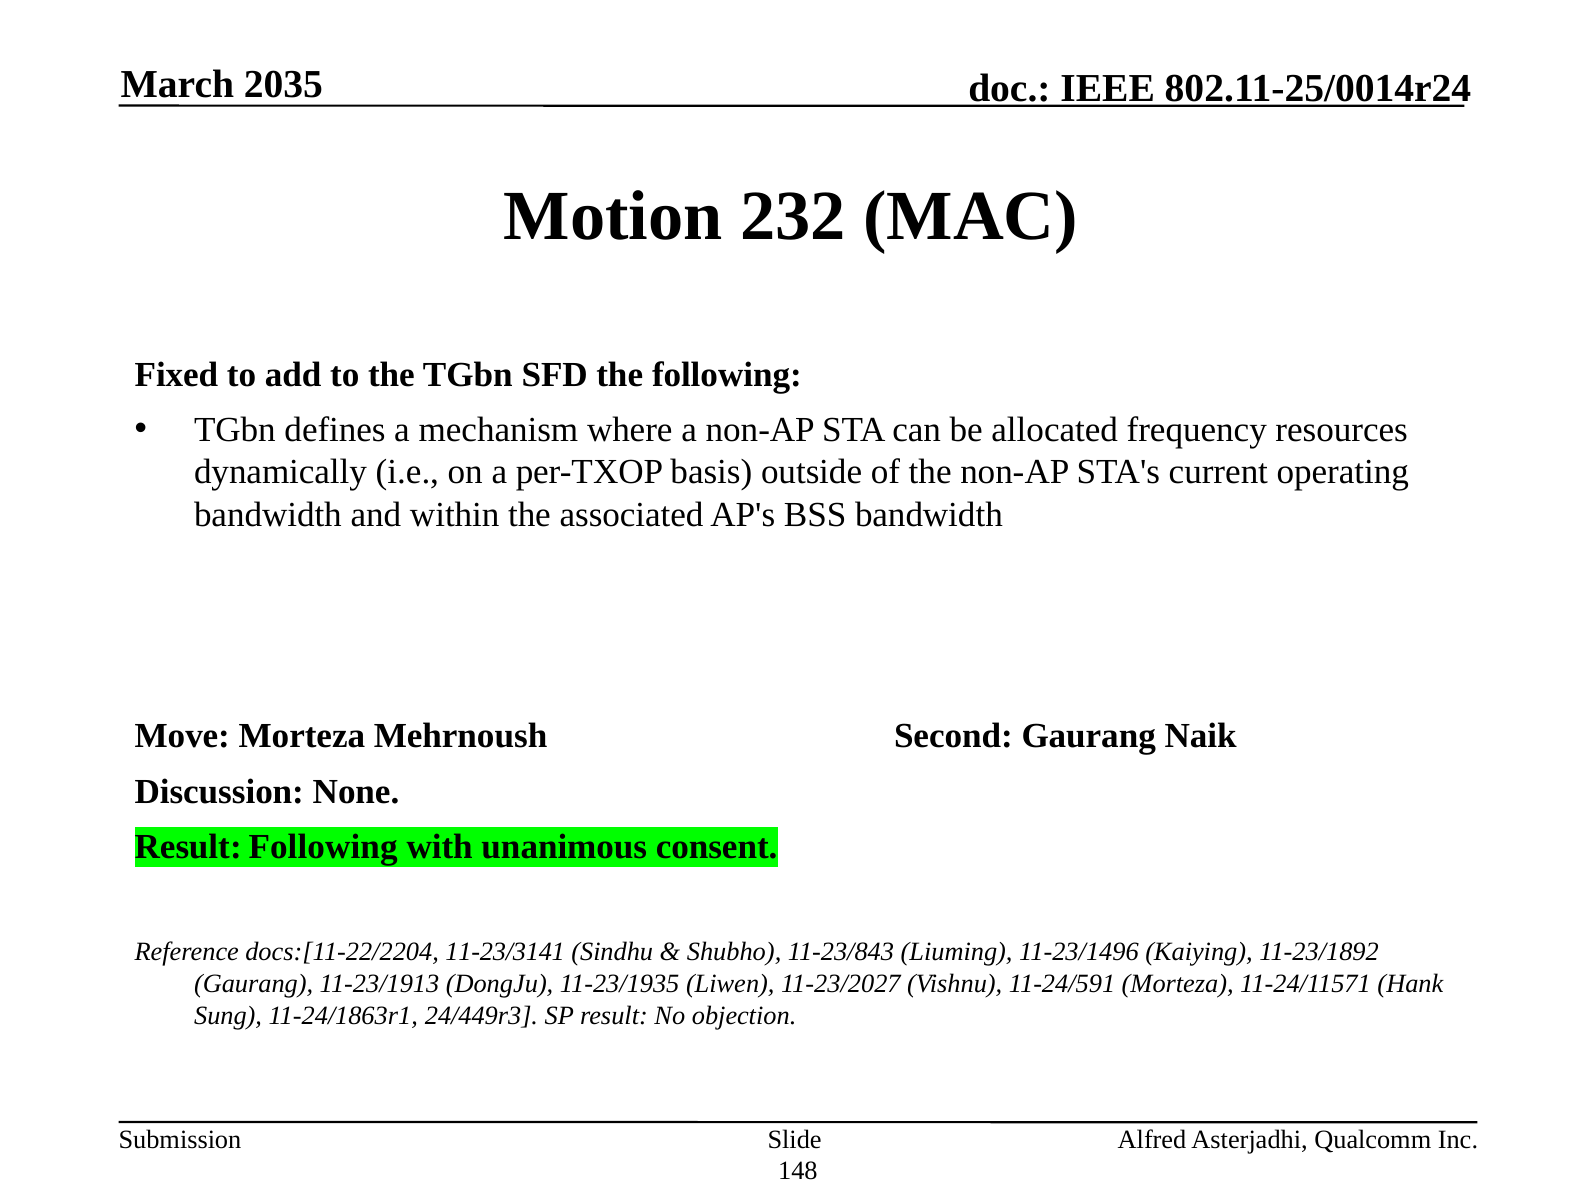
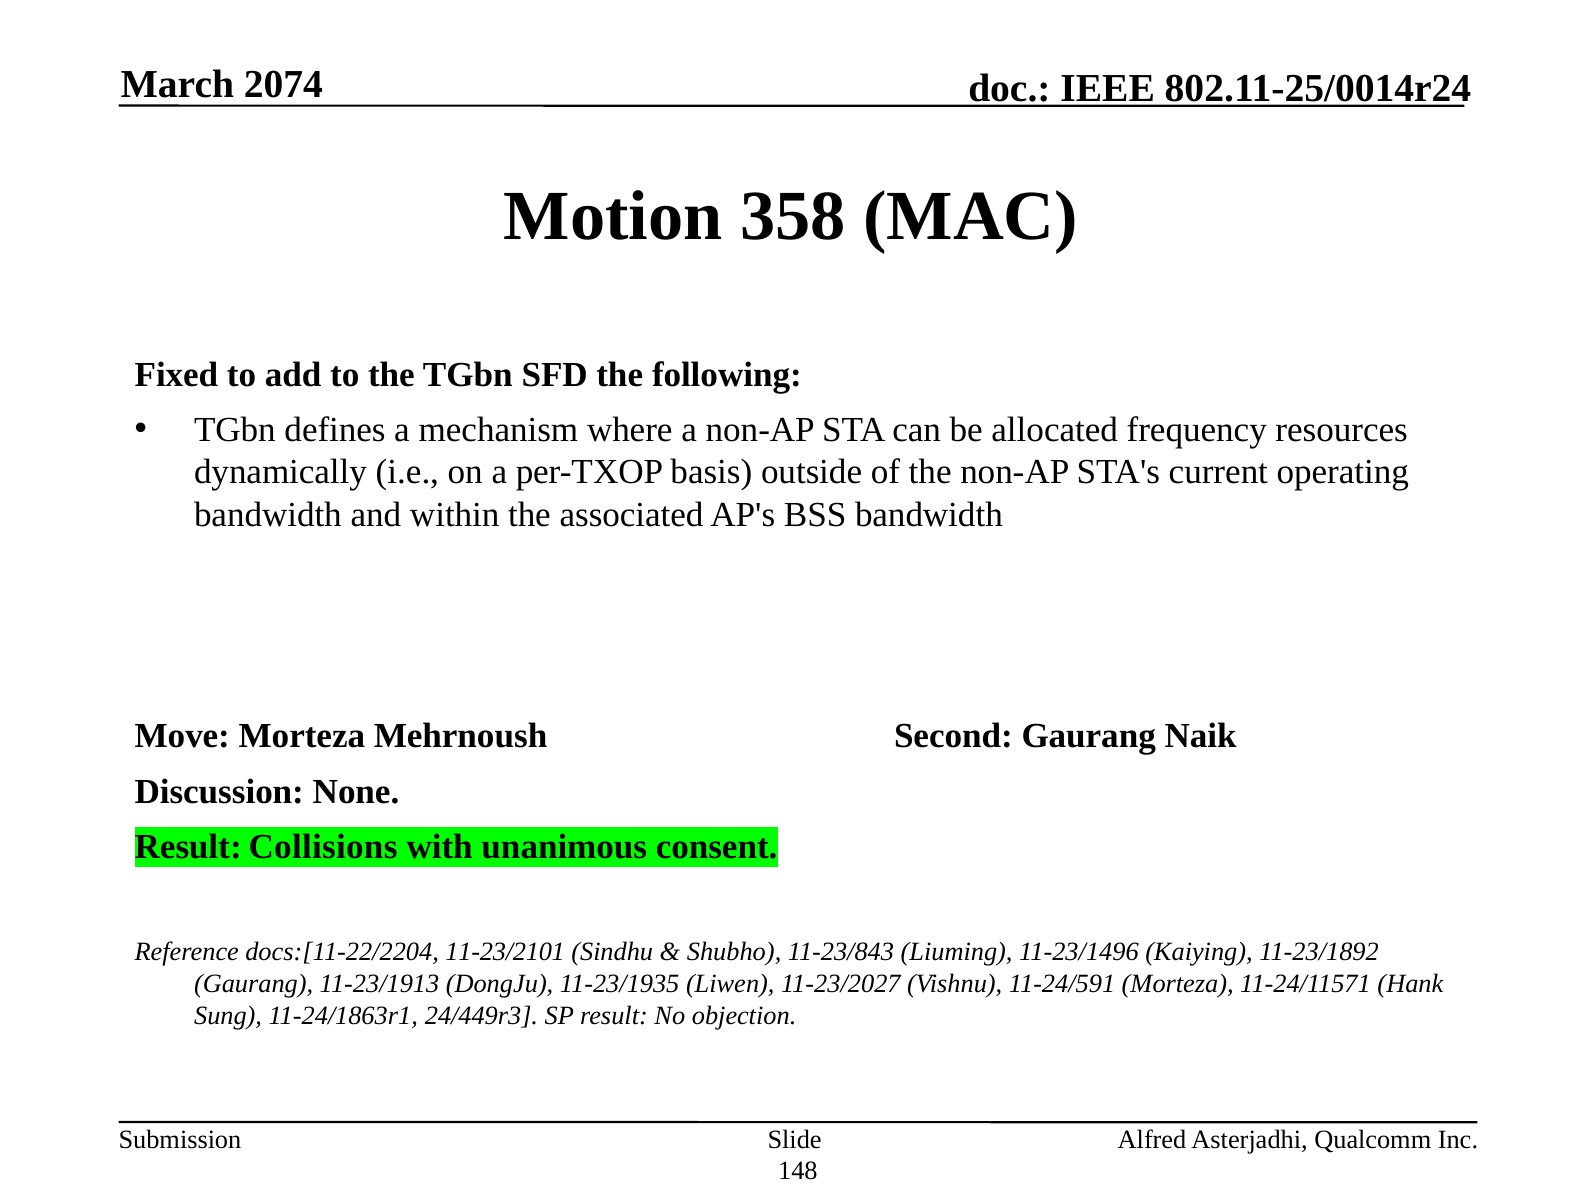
2035: 2035 -> 2074 (283, 84)
232: 232 -> 358 (793, 216)
Result Following: Following -> Collisions (323, 847)
11-23/3141: 11-23/3141 -> 11-23/2101 (505, 952)
